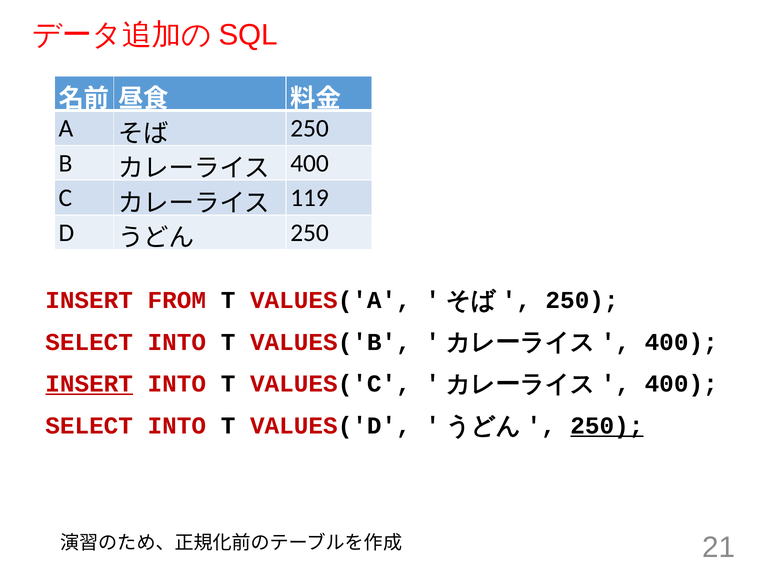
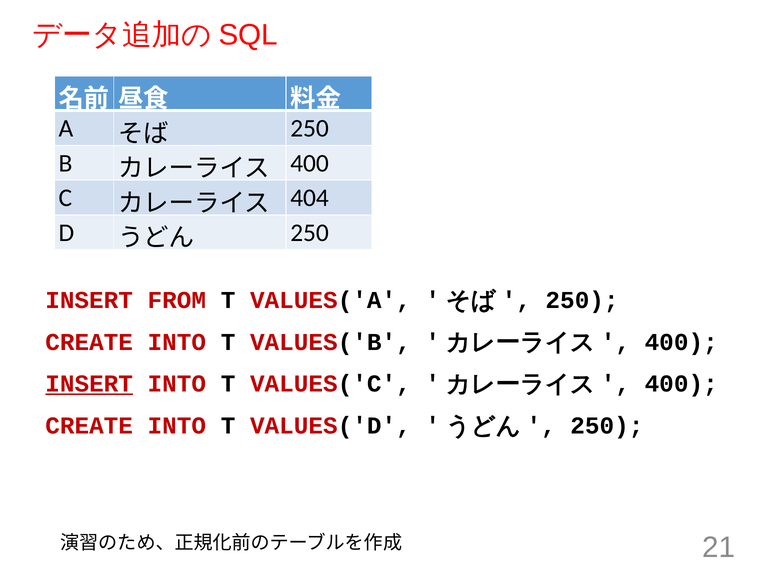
119: 119 -> 404 (310, 198)
SELECT: SELECT -> CREATE (89, 342)
SELECT: SELECT -> CREATE (89, 426)
250 underline: present -> none (607, 426)
